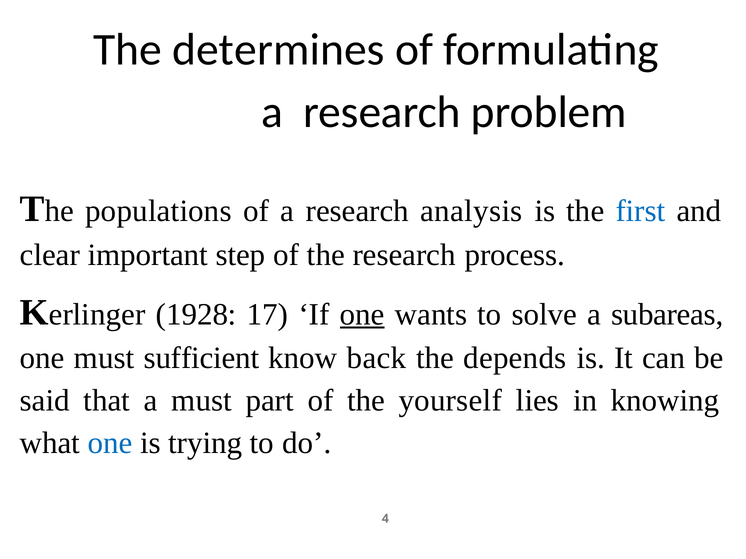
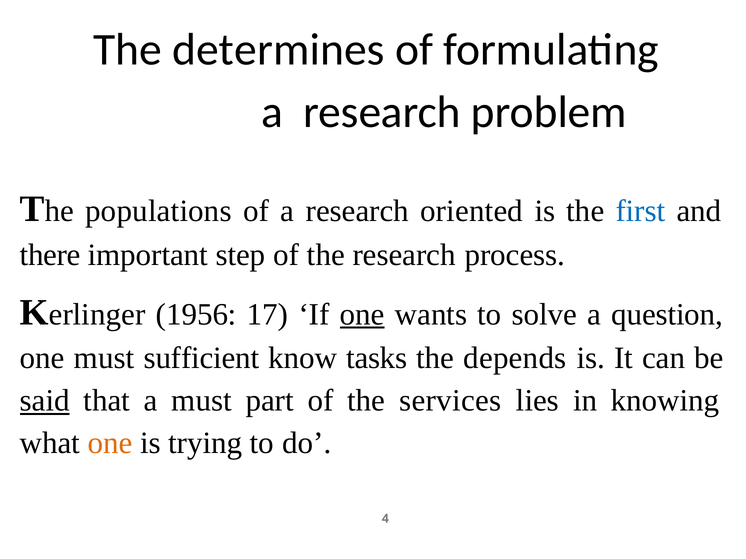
analysis: analysis -> oriented (472, 211)
clear: clear -> there (50, 255)
1928: 1928 -> 1956 (196, 315)
subareas: subareas -> question (667, 315)
back: back -> tasks (377, 358)
said underline: none -> present (45, 401)
yourself: yourself -> services (450, 401)
one colour: blue -> orange (110, 443)
